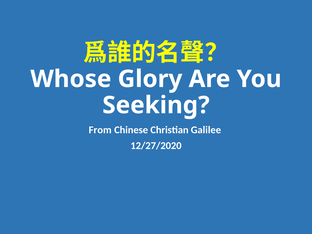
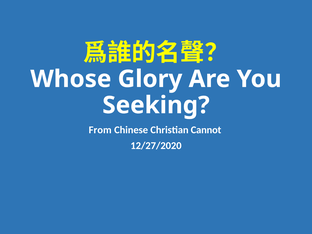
Galilee: Galilee -> Cannot (206, 130)
